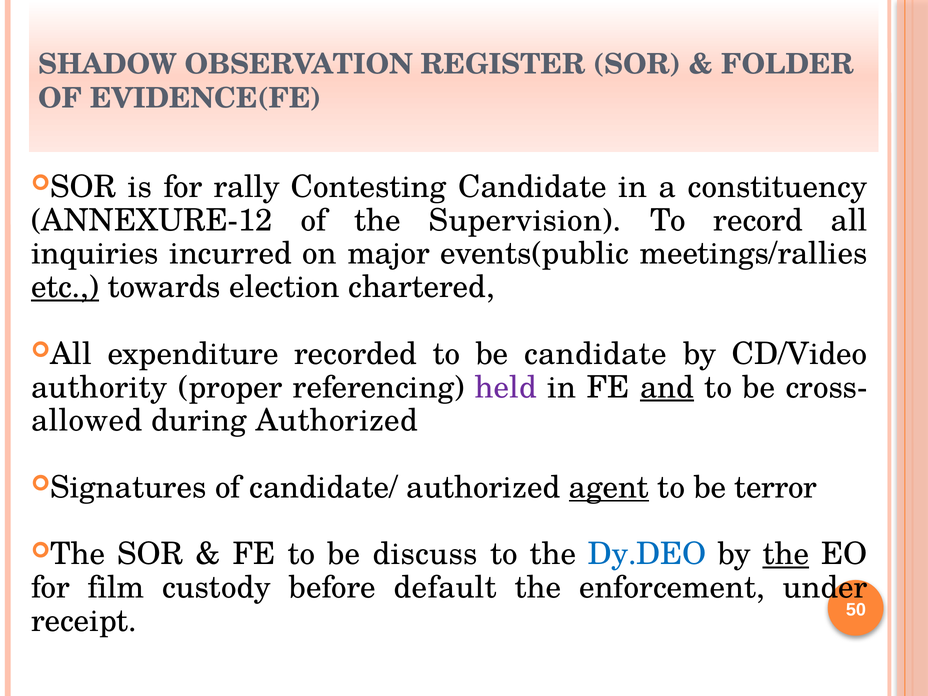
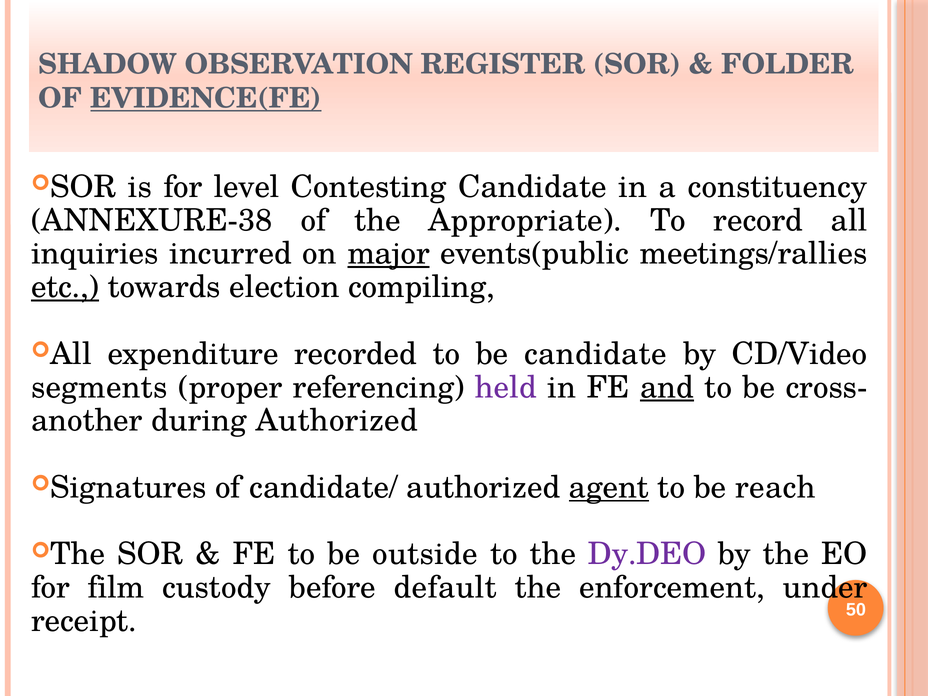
EVIDENCE(FE underline: none -> present (206, 99)
rally: rally -> level (247, 187)
ANNEXURE-12: ANNEXURE-12 -> ANNEXURE-38 (152, 220)
Supervision: Supervision -> Appropriate (525, 220)
major underline: none -> present (389, 254)
chartered: chartered -> compiling (422, 287)
authority: authority -> segments (99, 387)
allowed: allowed -> another (87, 421)
terror: terror -> reach (775, 487)
discuss: discuss -> outside (425, 554)
Dy.DEO colour: blue -> purple (647, 554)
the underline: present -> none (786, 554)
